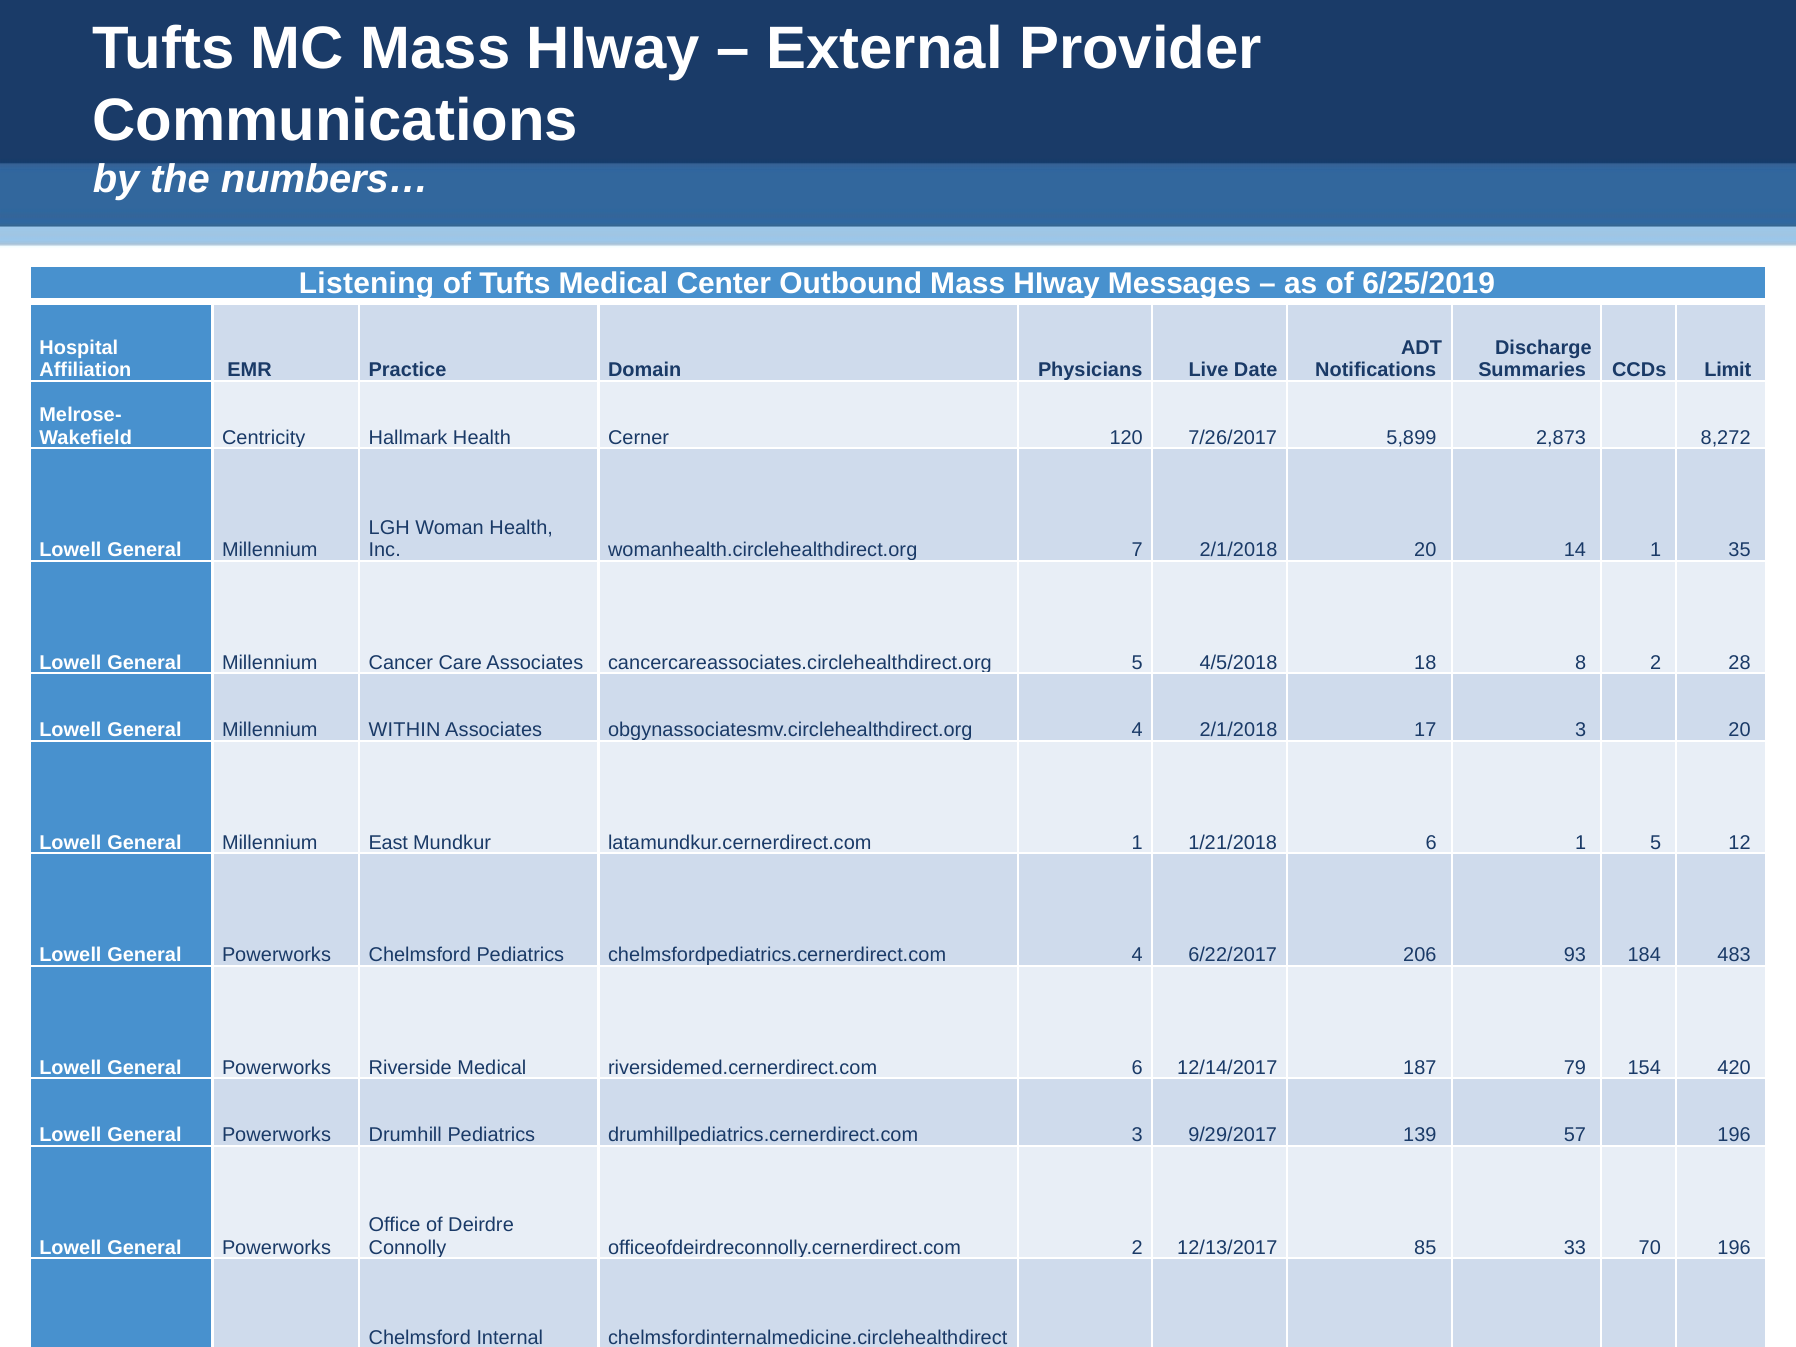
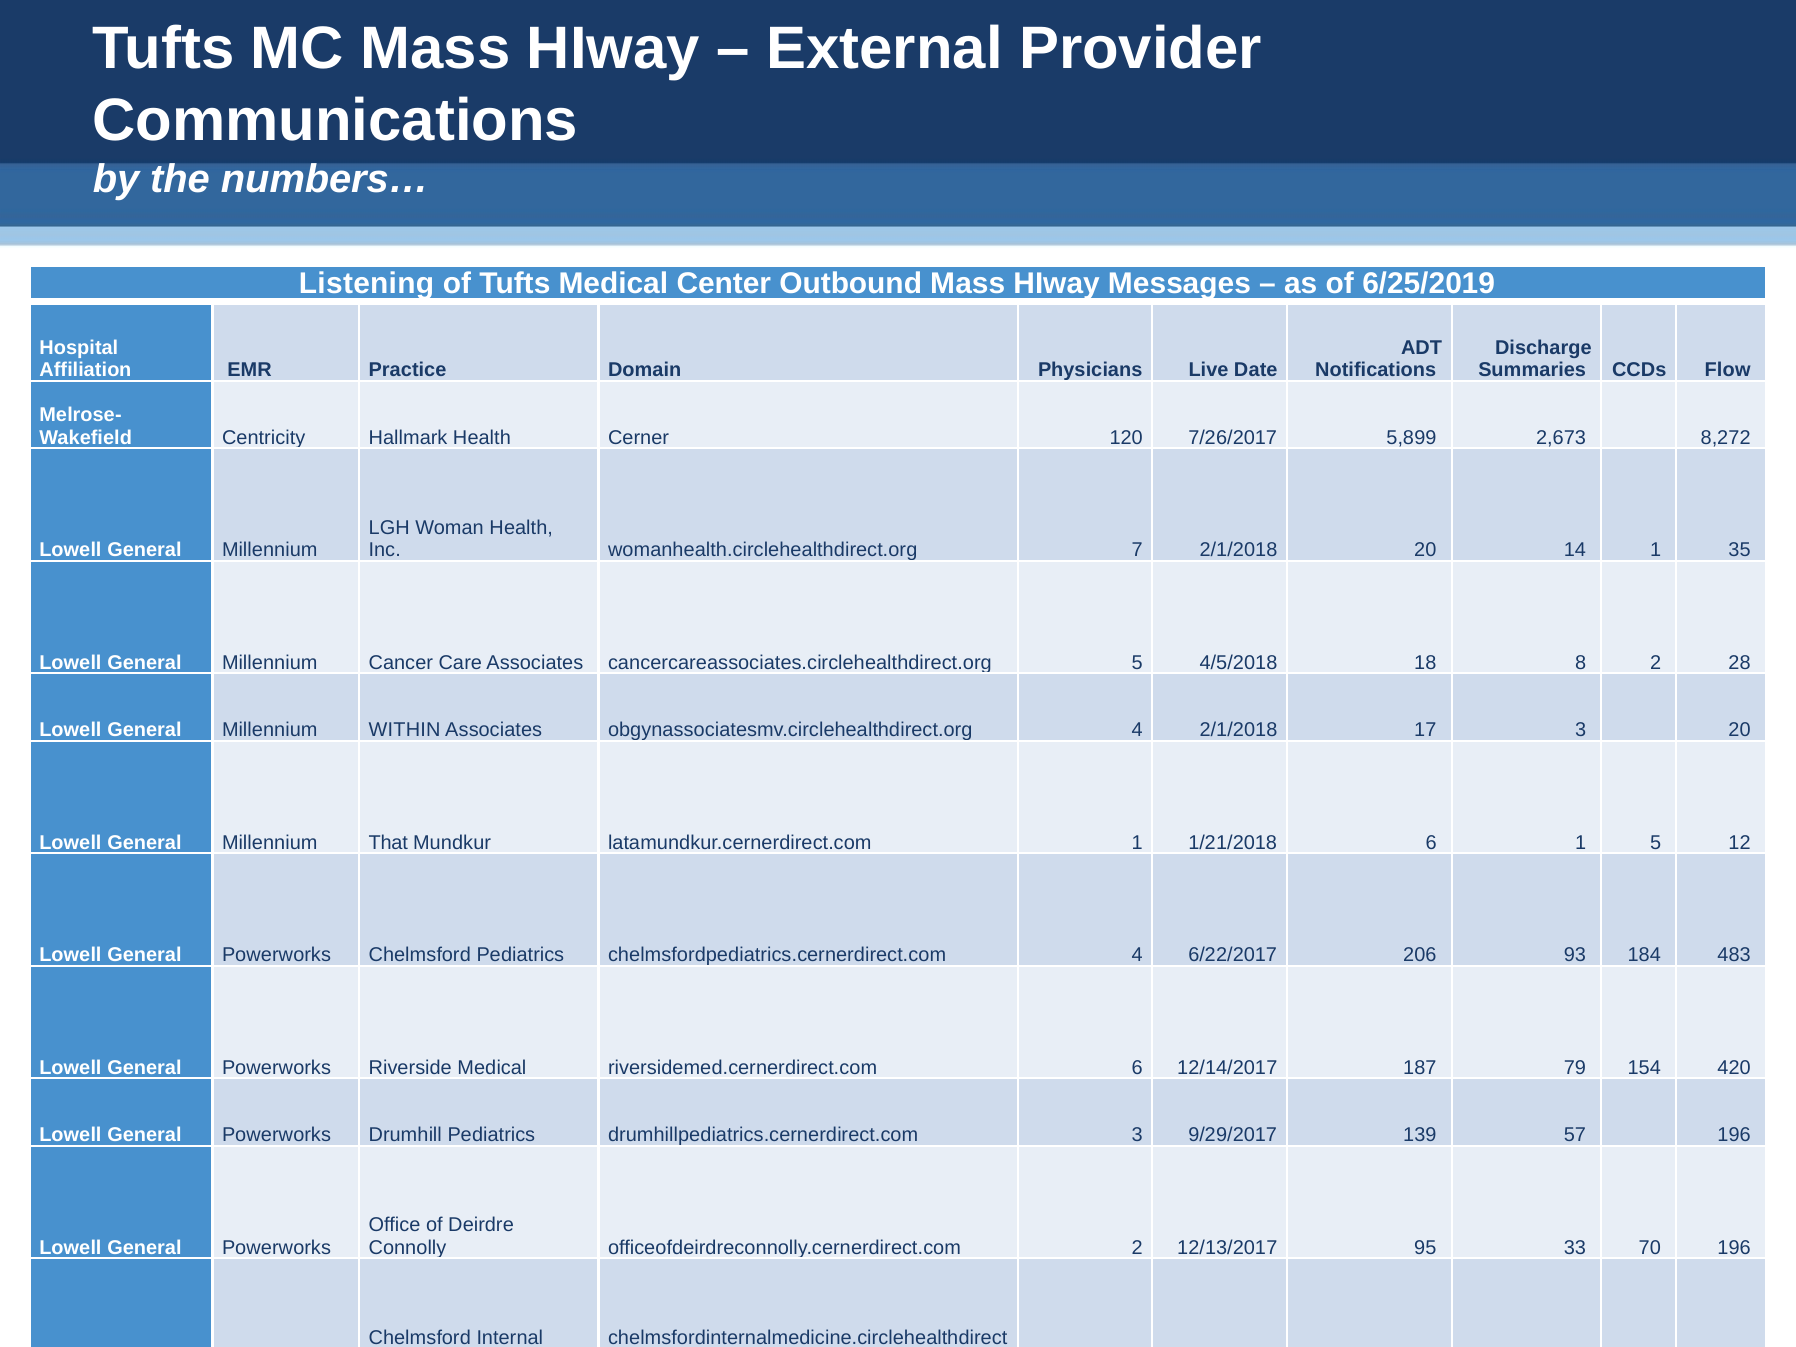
Limit: Limit -> Flow (1728, 370)
2,873: 2,873 -> 2,673 (1561, 437)
East: East -> That (388, 842)
85: 85 -> 95 (1425, 1248)
